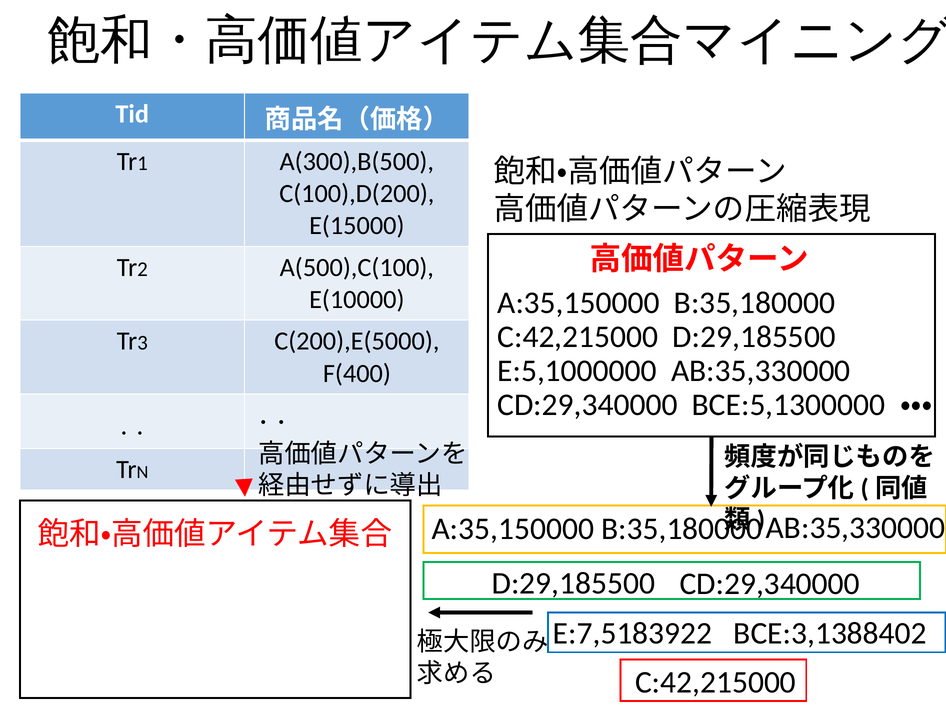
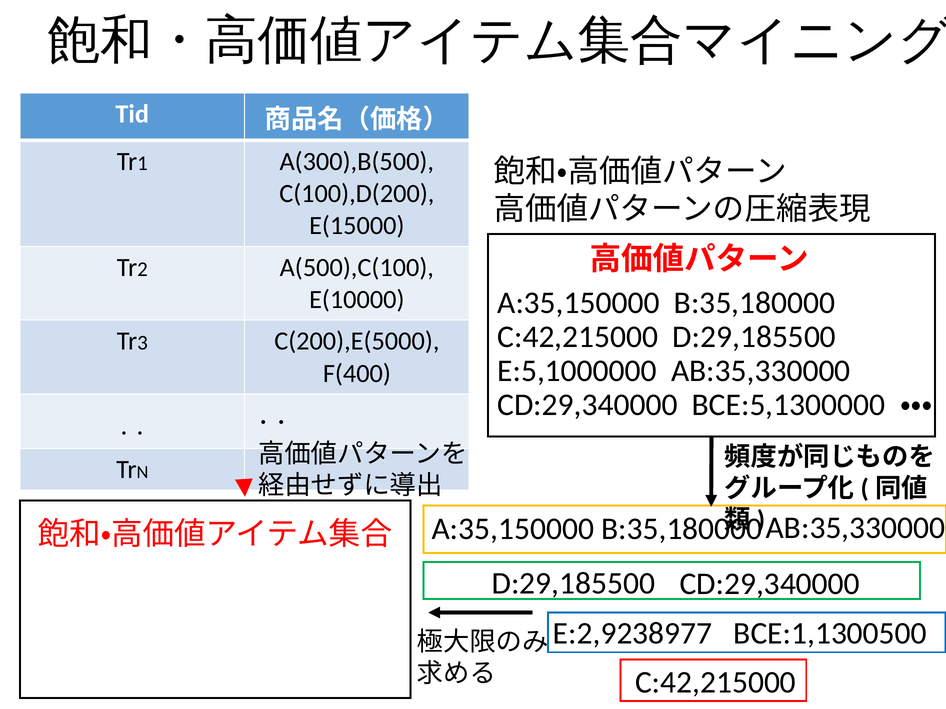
E:7,5183922: E:7,5183922 -> E:2,9238977 (633, 634)
BCE:3,1388402: BCE:3,1388402 -> BCE:1,1300500 (830, 634)
